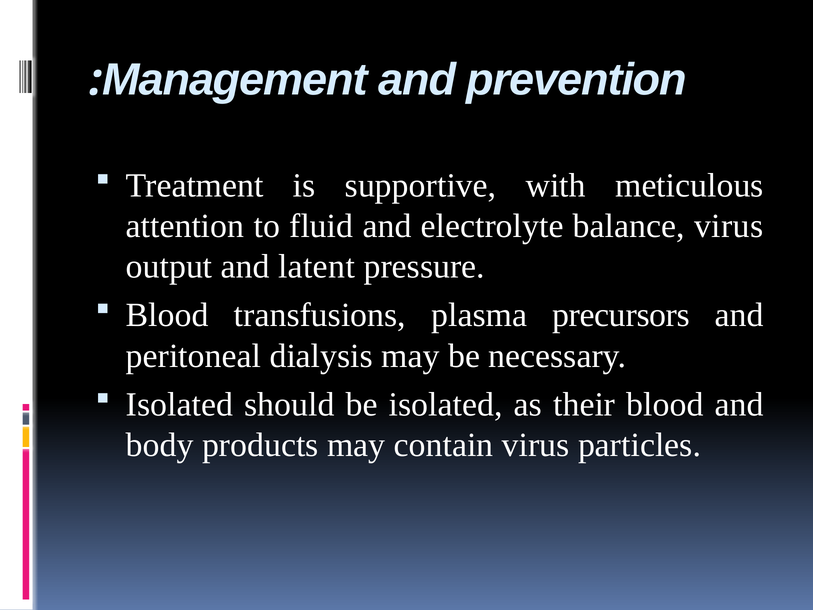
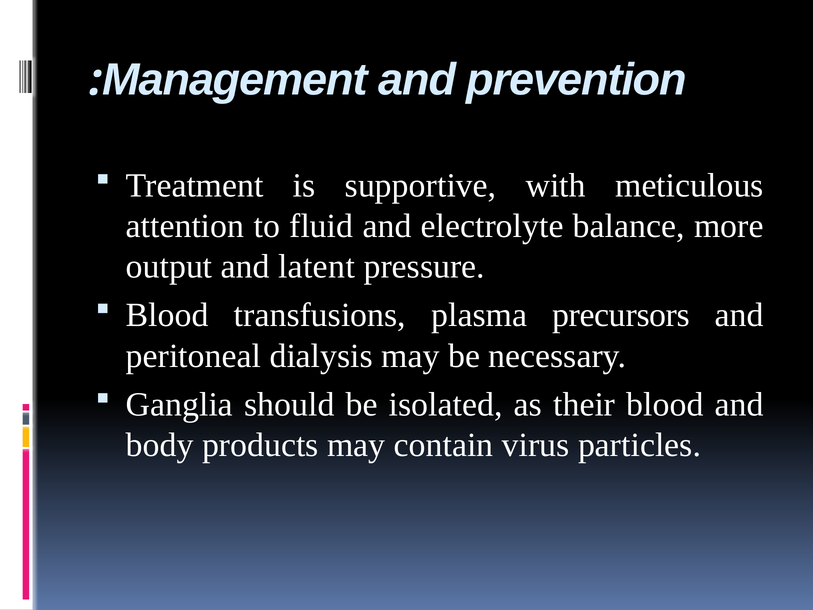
balance virus: virus -> more (729, 226)
Isolated: Isolated -> Ganglia (179, 404)
